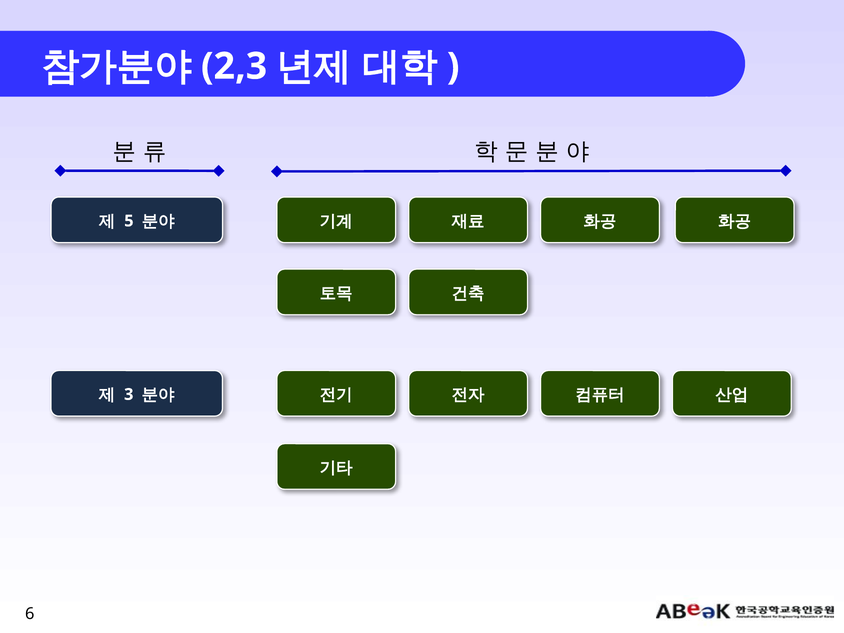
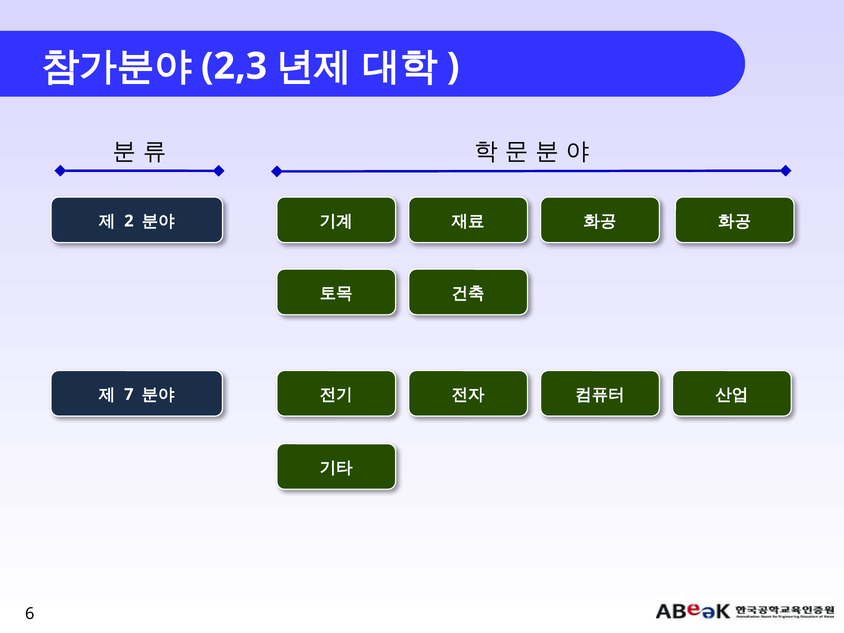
5: 5 -> 2 (129, 221)
3: 3 -> 7 (129, 394)
